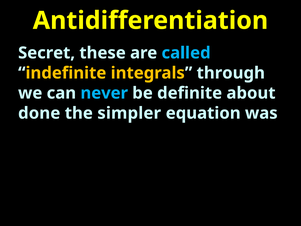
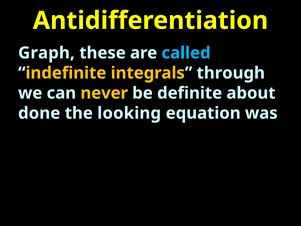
Secret: Secret -> Graph (46, 53)
never colour: light blue -> yellow (104, 93)
simpler: simpler -> looking (129, 113)
